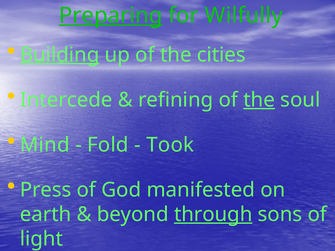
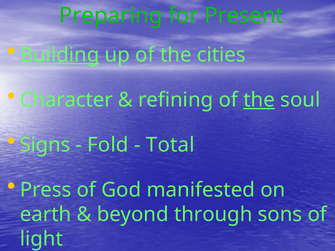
Preparing underline: present -> none (111, 15)
Wilfully: Wilfully -> Present (244, 15)
Intercede: Intercede -> Character (66, 100)
Mind: Mind -> Signs (45, 145)
Took: Took -> Total (170, 145)
through underline: present -> none (213, 215)
